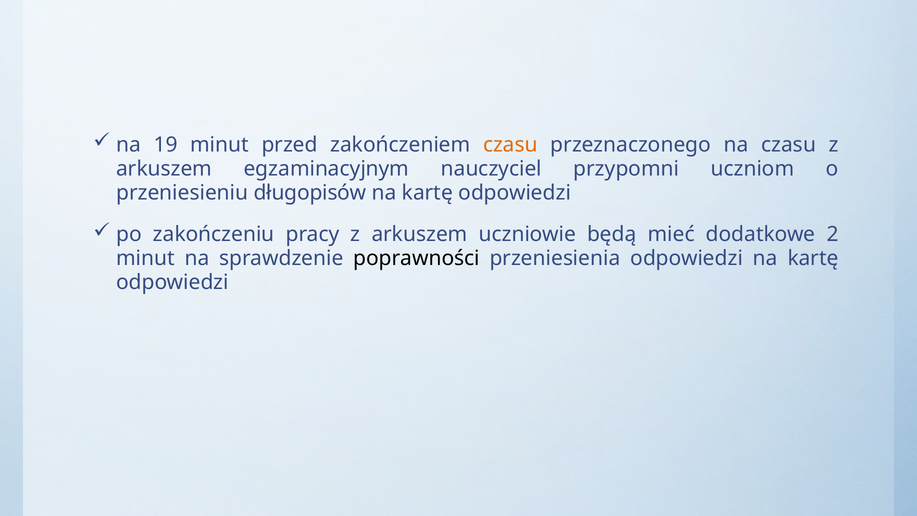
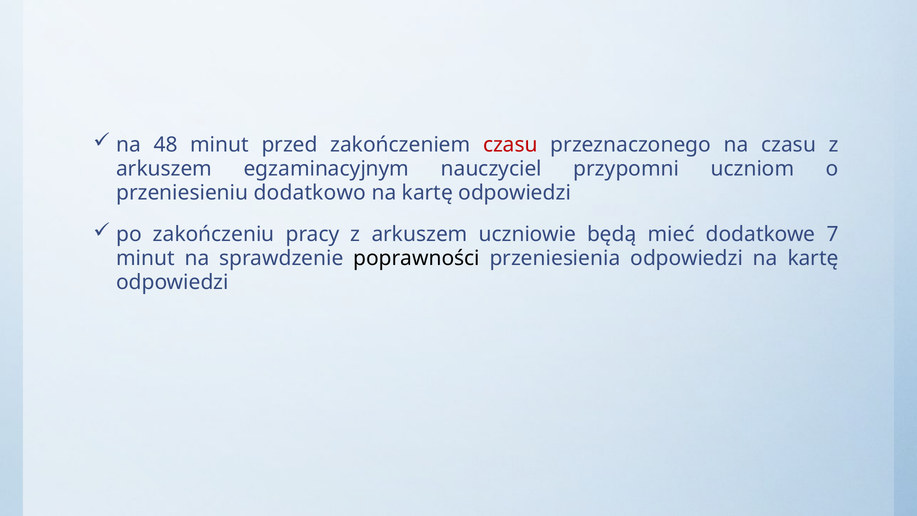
19: 19 -> 48 (166, 145)
czasu colour: orange -> red (510, 145)
długopisów: długopisów -> dodatkowo (310, 193)
2: 2 -> 7 (833, 234)
